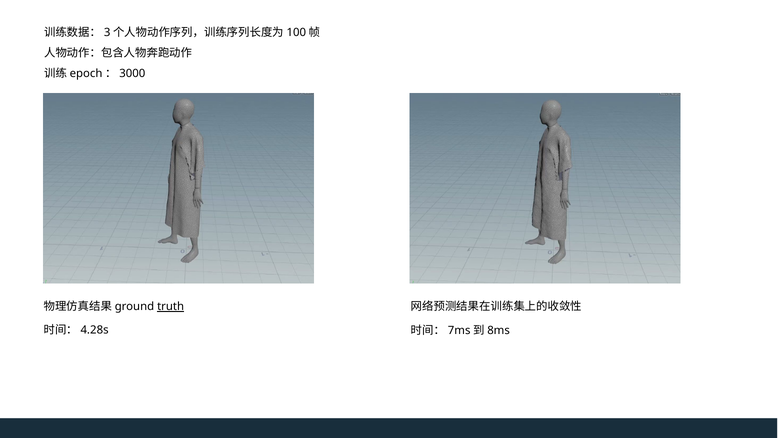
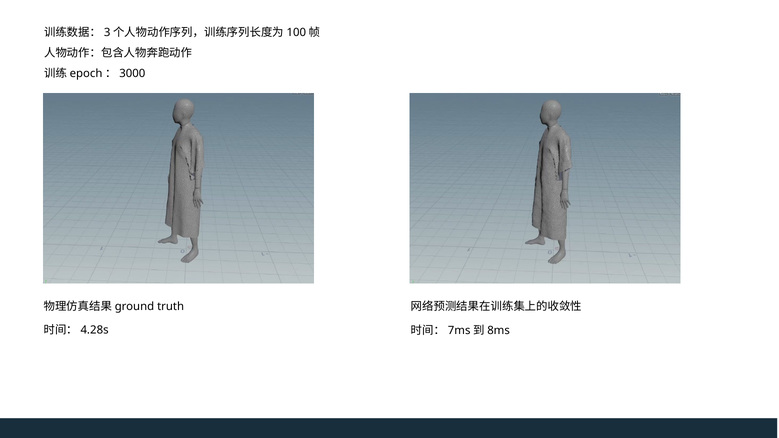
truth underline: present -> none (171, 307)
